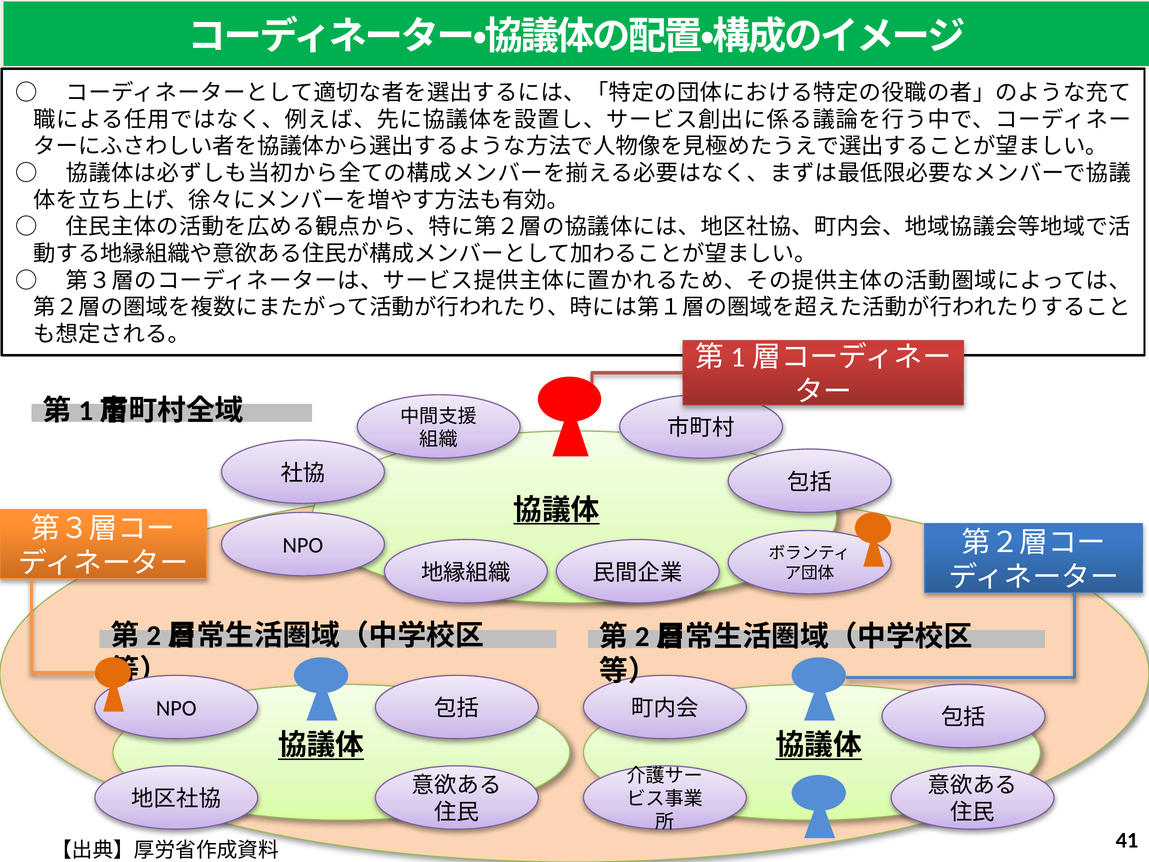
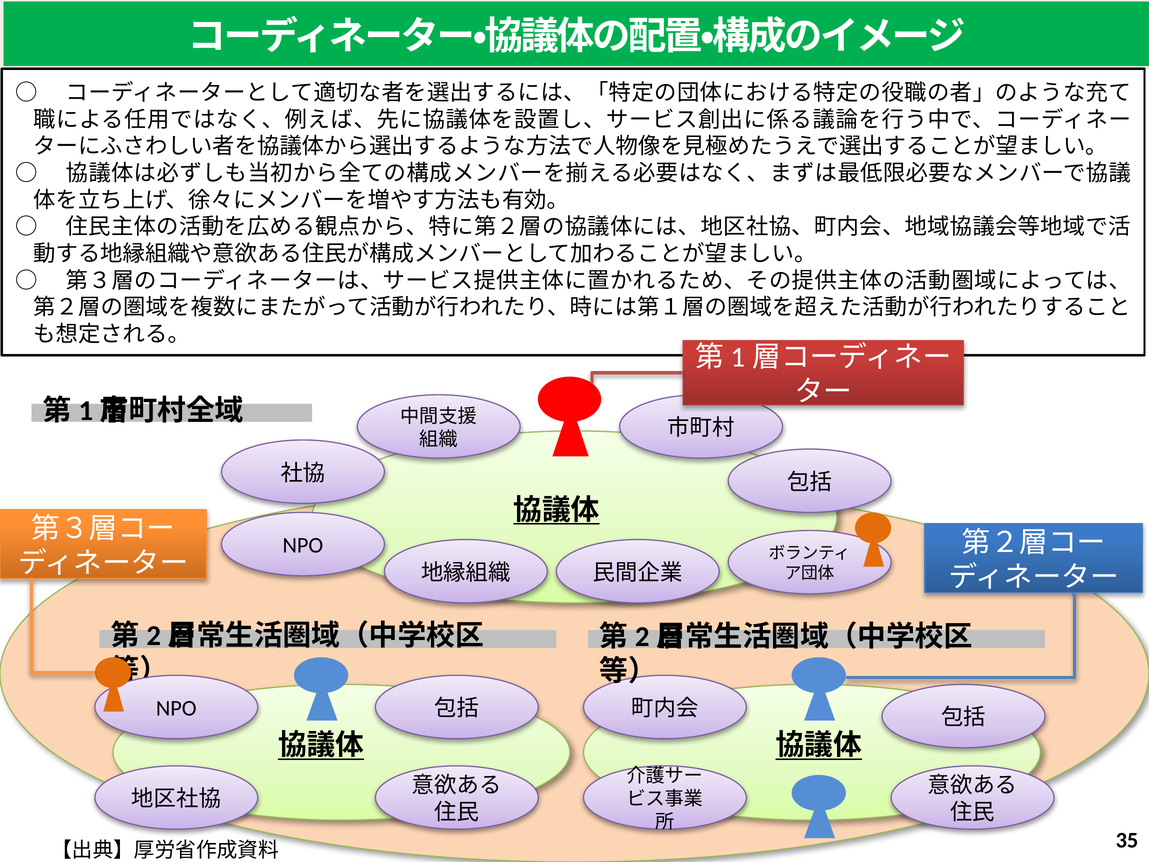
41: 41 -> 35 (1127, 840)
